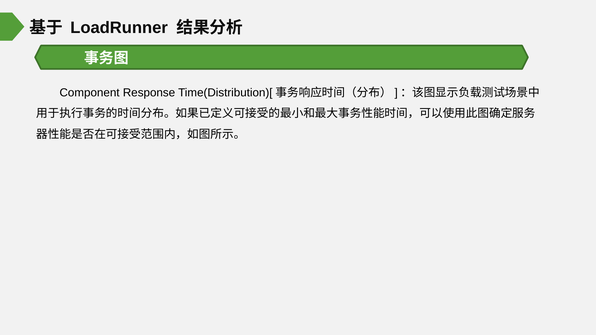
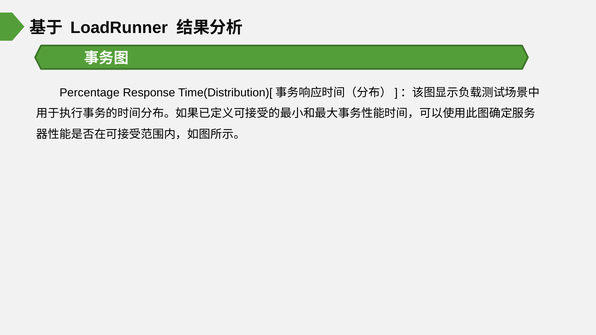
Component: Component -> Percentage (90, 93)
